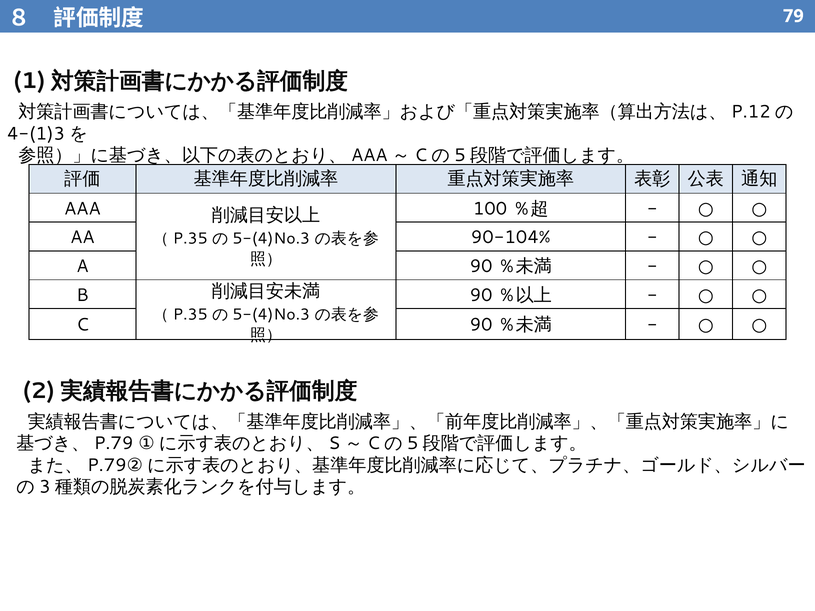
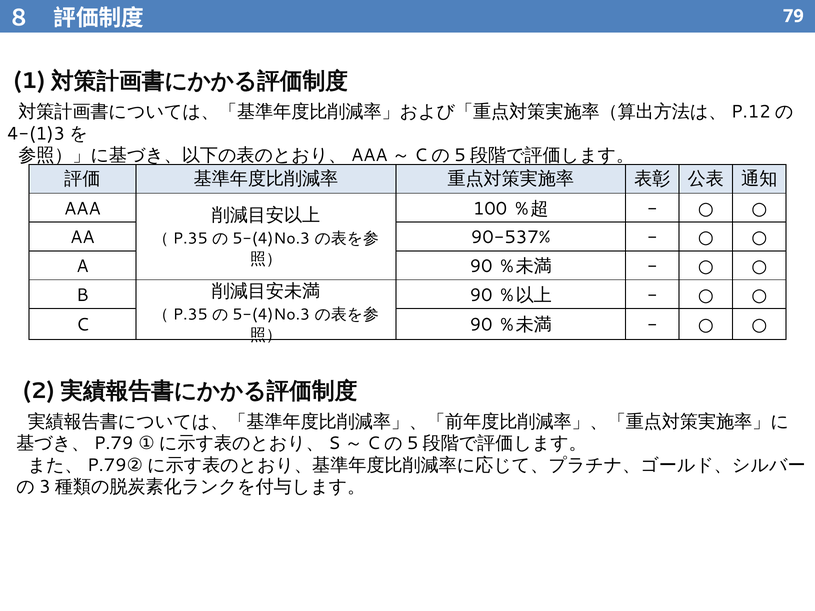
90-104%: 90-104% -> 90-537% (511, 238)
